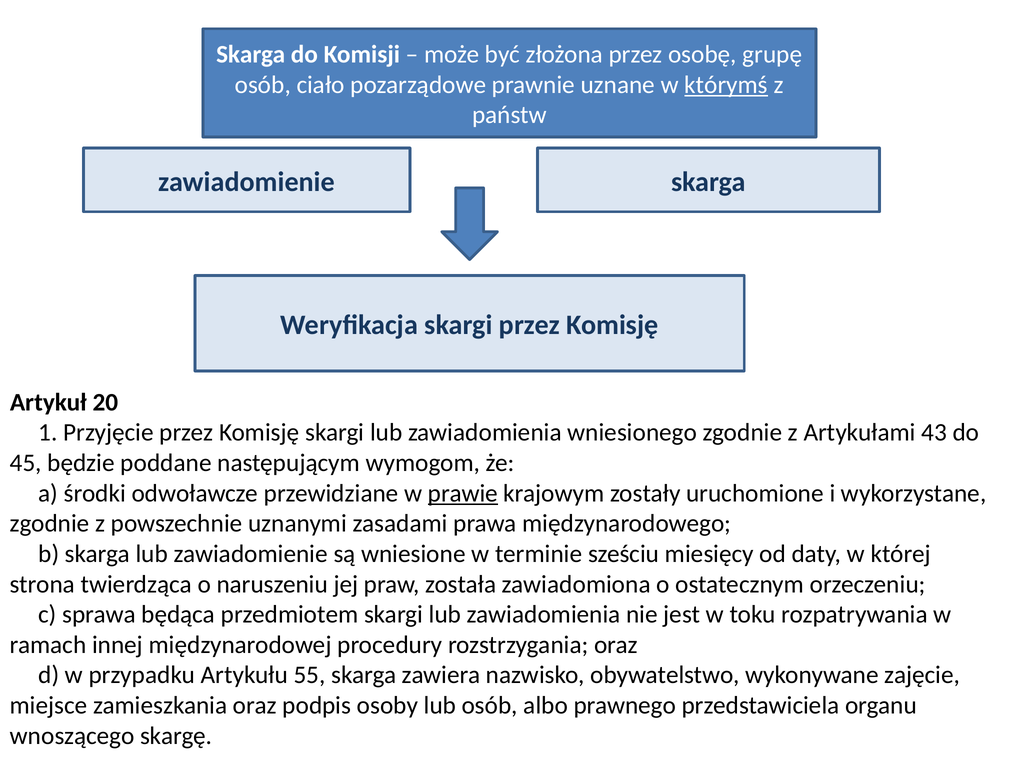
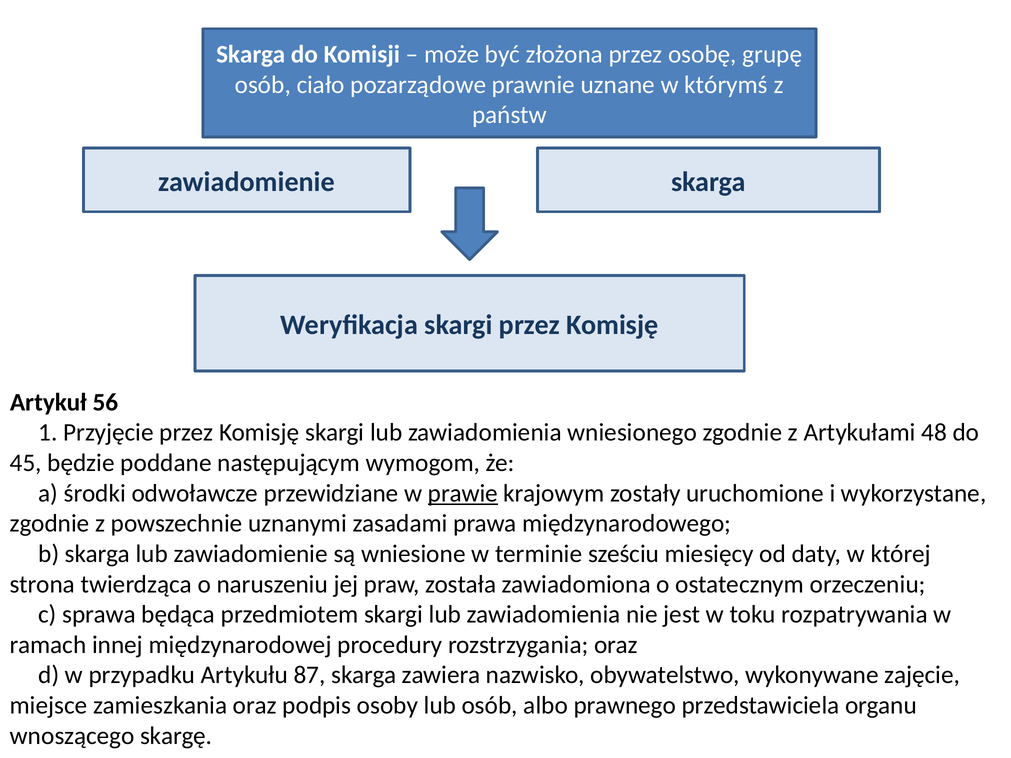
którymś underline: present -> none (726, 85)
20: 20 -> 56 (105, 402)
43: 43 -> 48 (934, 433)
55: 55 -> 87 (310, 675)
